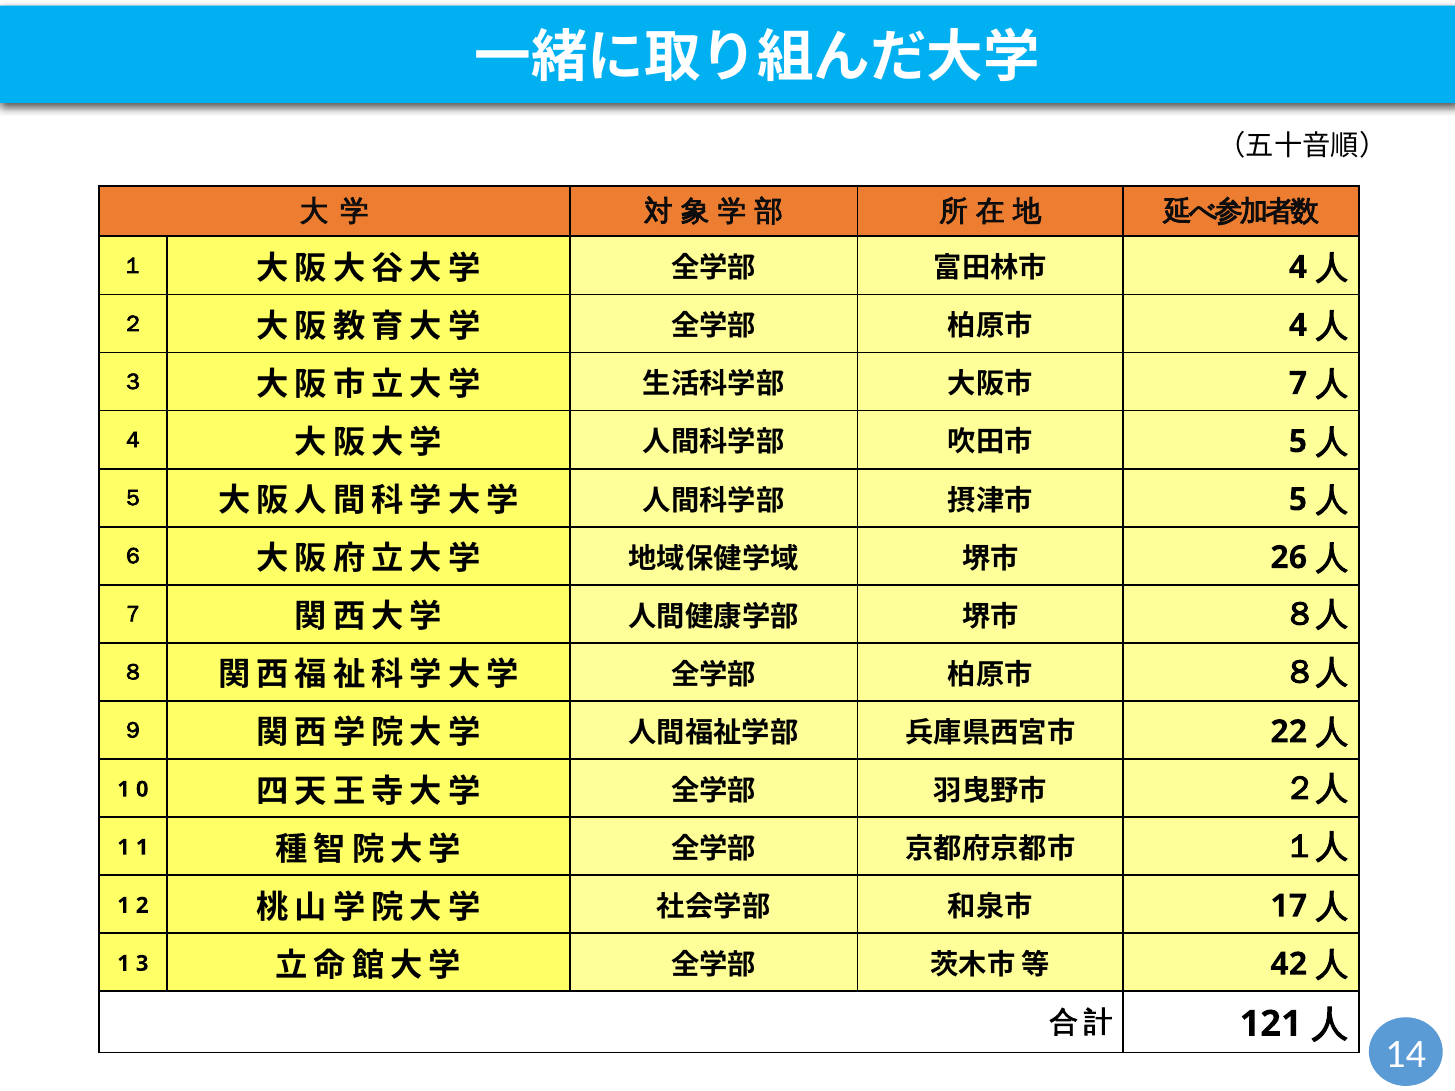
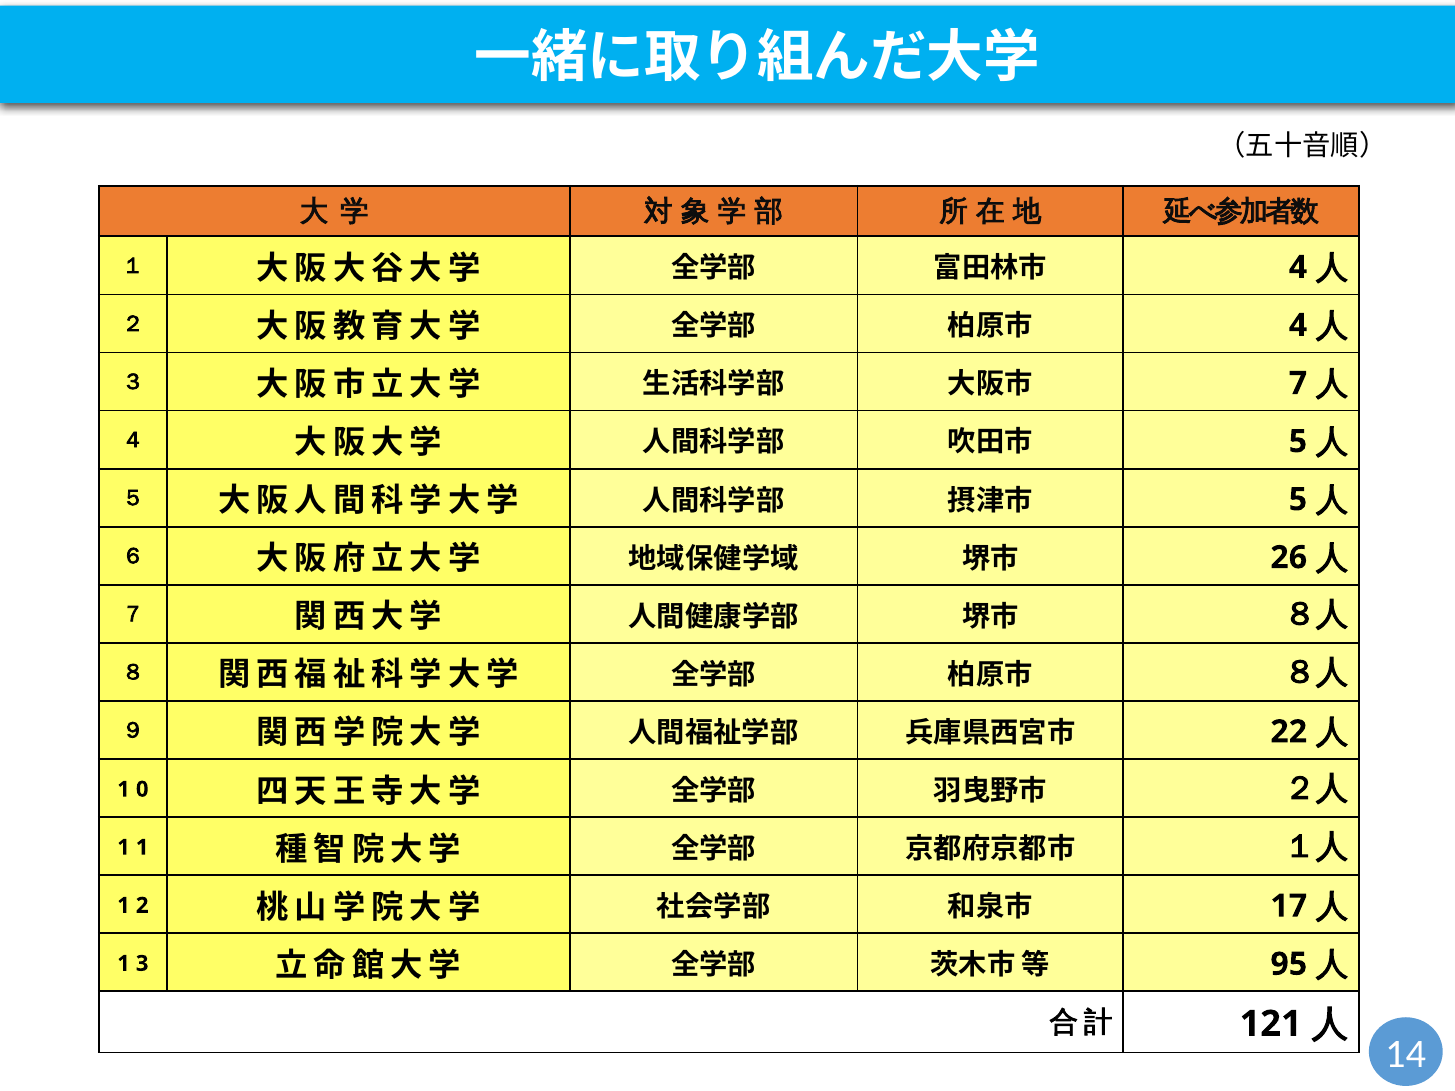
42: 42 -> 95 (1289, 964)
